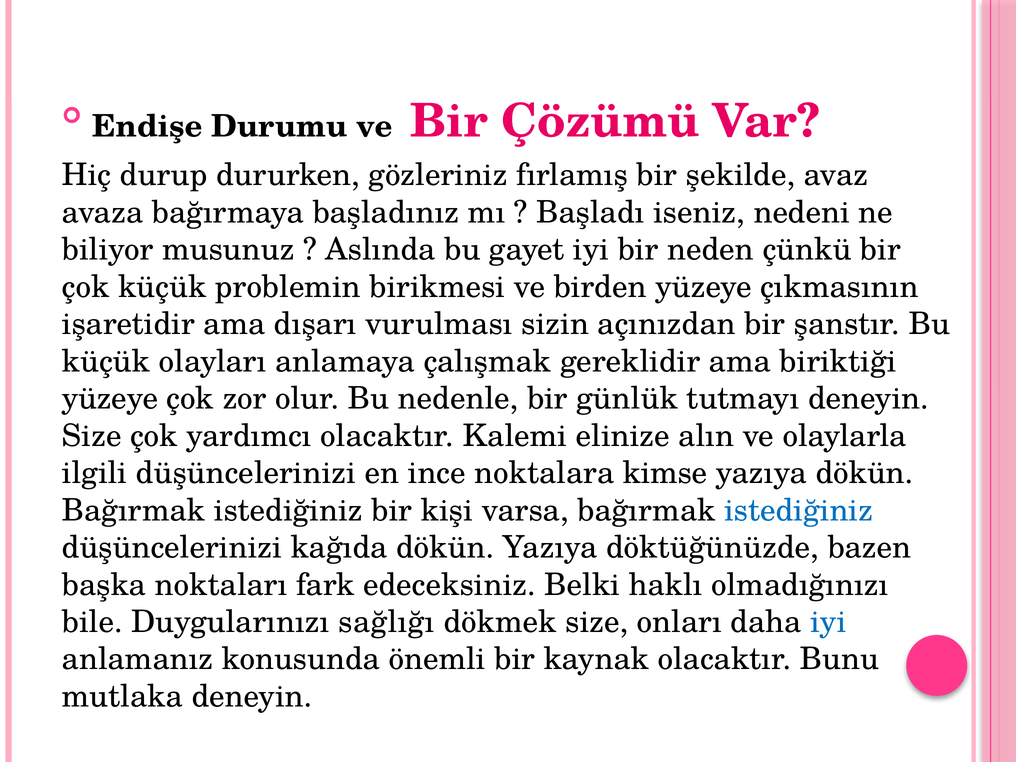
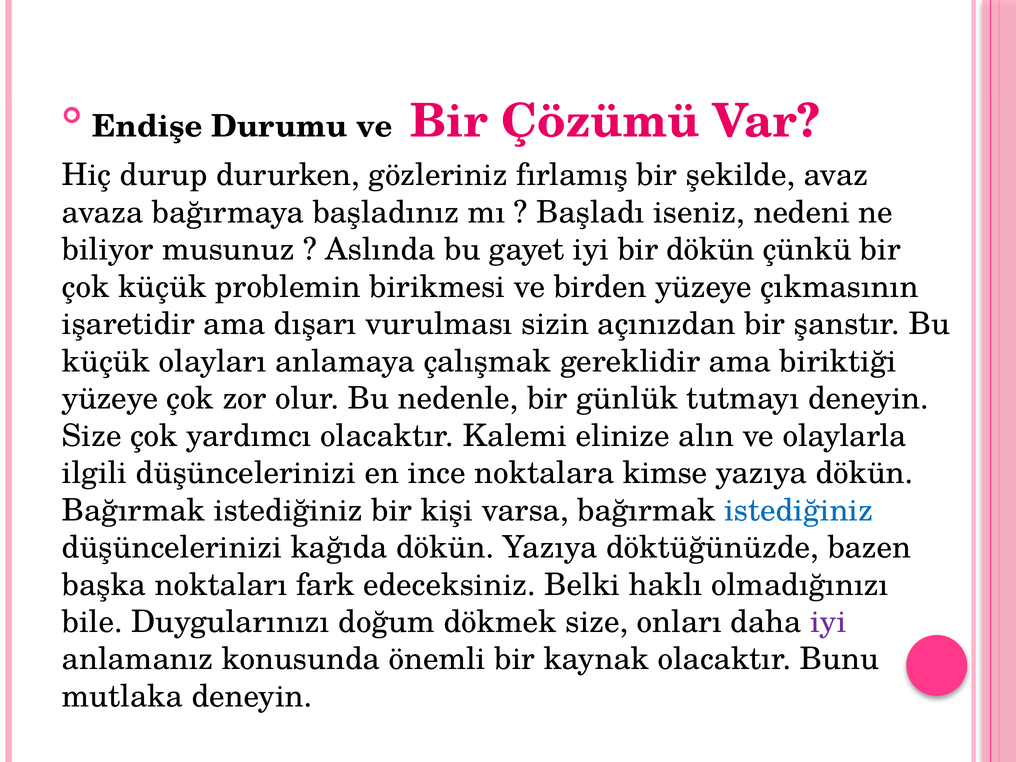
bir neden: neden -> dökün (711, 250)
sağlığı: sağlığı -> doğum (387, 622)
iyi colour: blue -> purple (828, 622)
